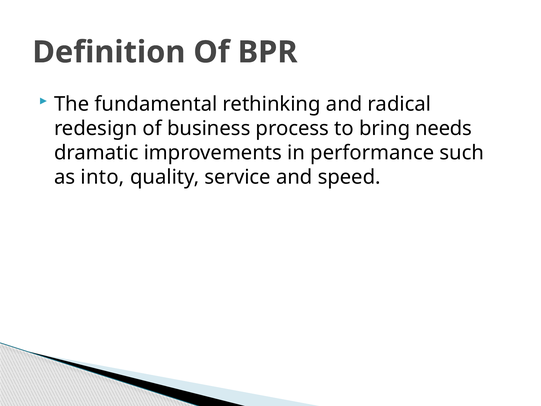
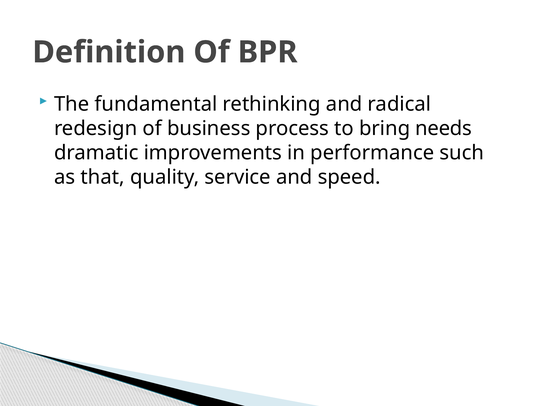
into: into -> that (103, 177)
